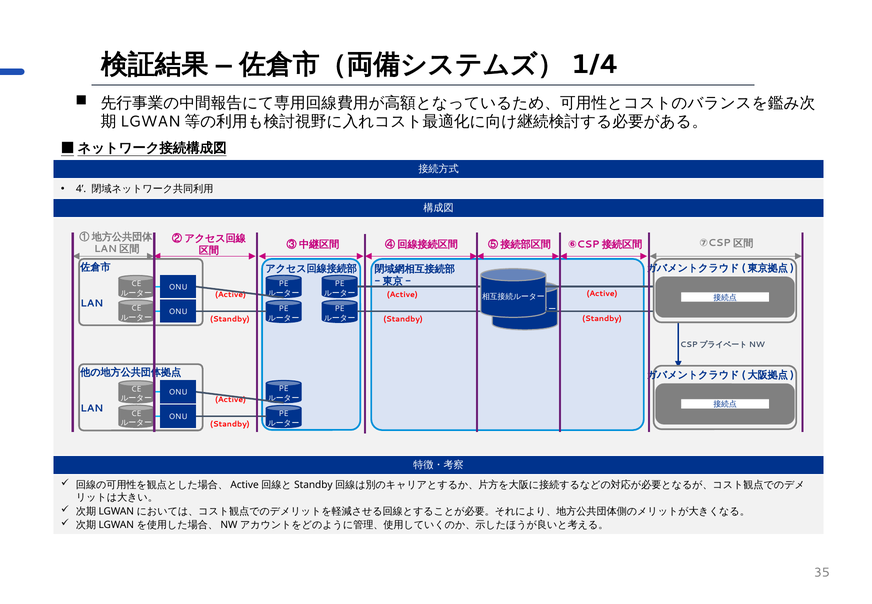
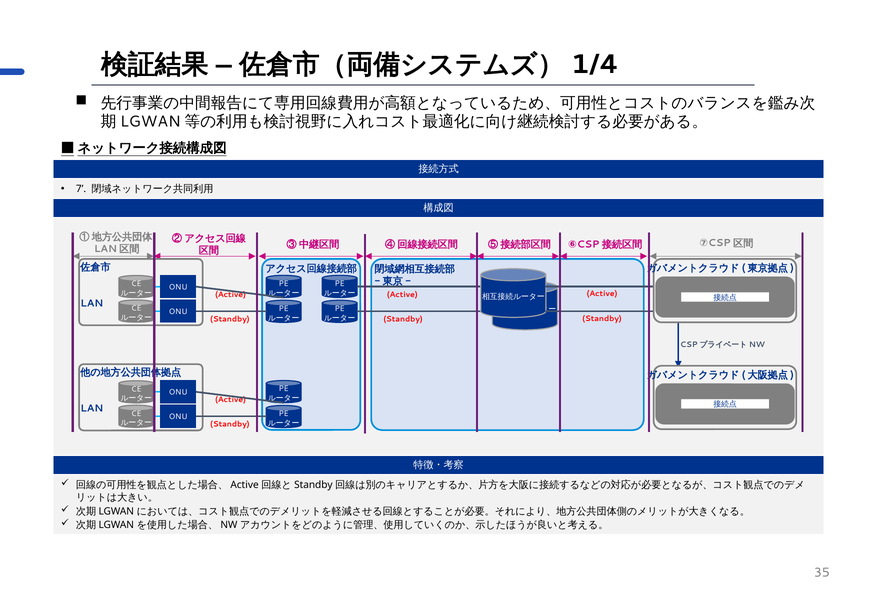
4: 4 -> 7 (81, 189)
